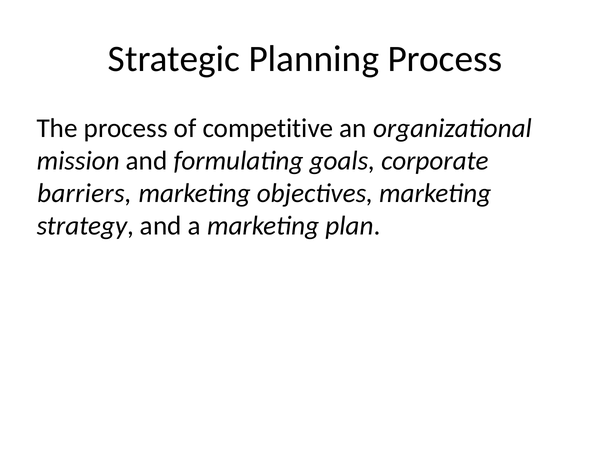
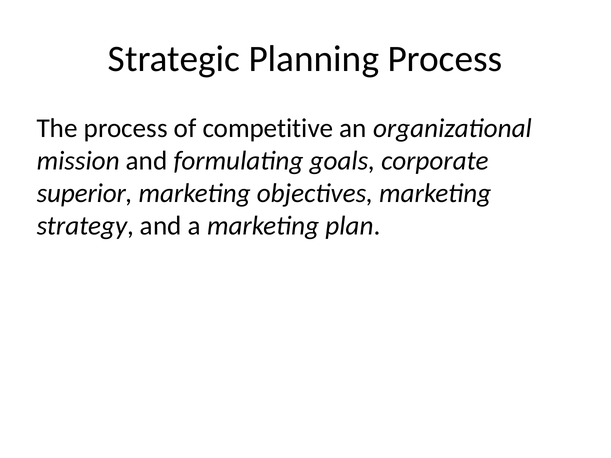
barriers: barriers -> superior (85, 193)
